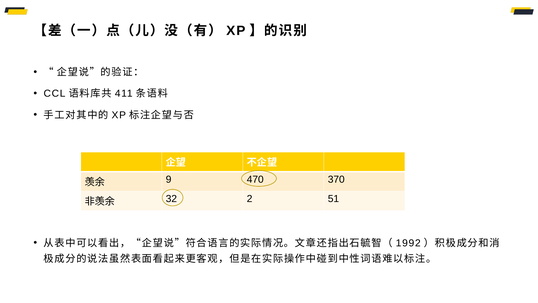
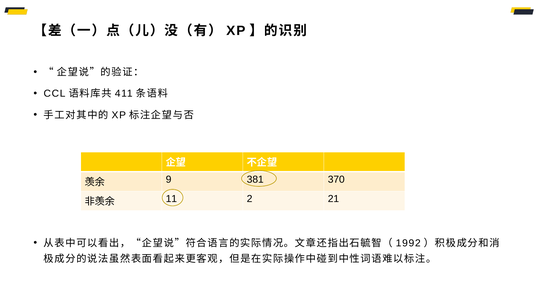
470: 470 -> 381 (255, 179)
32: 32 -> 11 (171, 199)
51: 51 -> 21 (333, 199)
